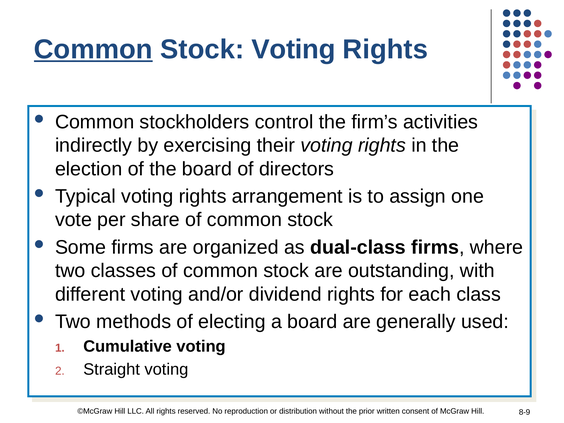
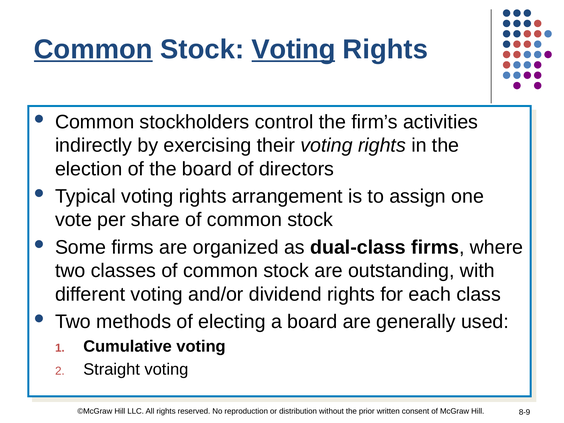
Voting underline: none -> present (294, 49)
